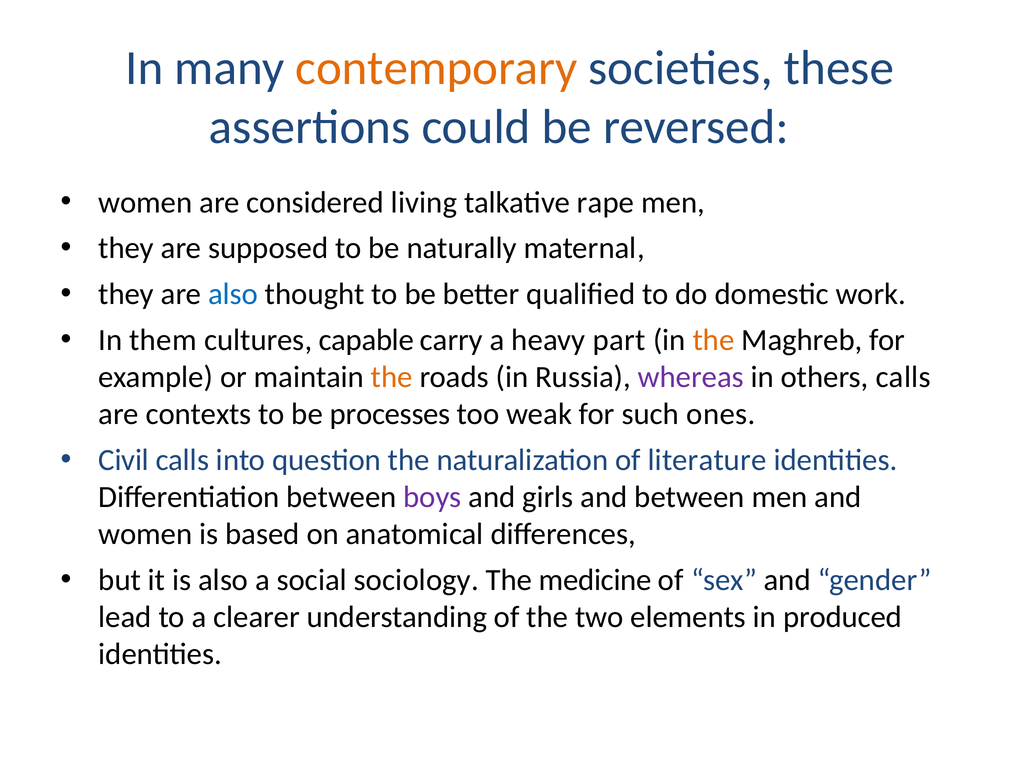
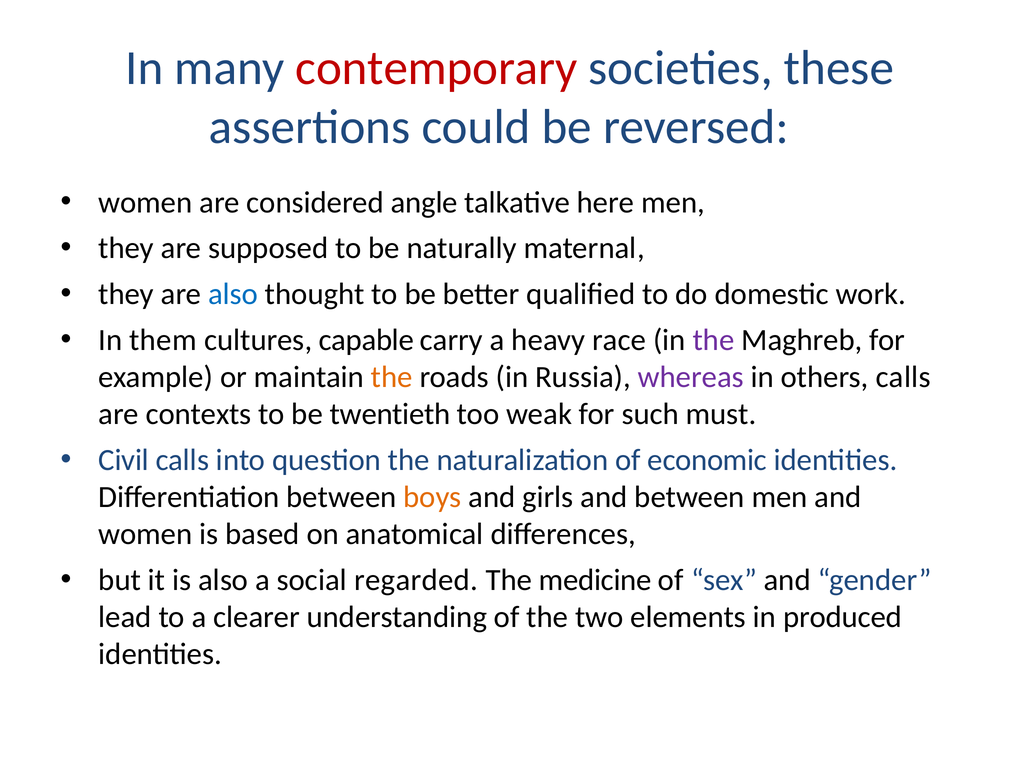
contemporary colour: orange -> red (436, 68)
living: living -> angle (424, 202)
rape: rape -> here (606, 202)
part: part -> race (619, 340)
the colour: orange -> purple (714, 340)
processes: processes -> twentieth (390, 414)
ones: ones -> must (721, 414)
literature: literature -> economic (707, 460)
boys colour: purple -> orange (432, 497)
sociology: sociology -> regarded (416, 580)
